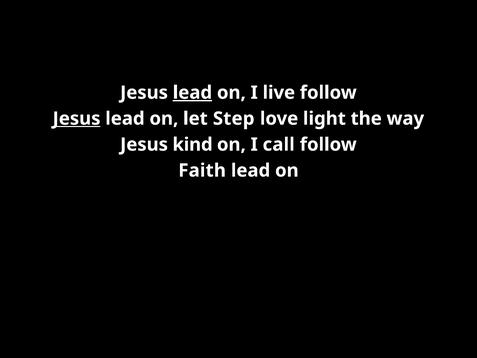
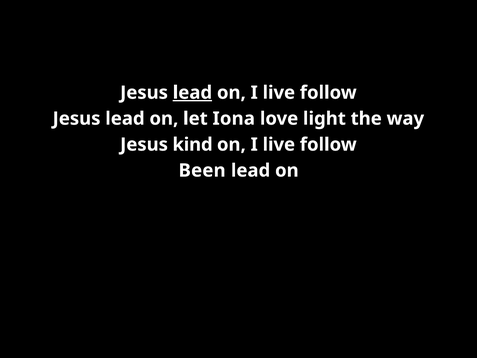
Jesus underline: present -> none (77, 119)
Step: Step -> Iona (234, 119)
call: call -> live (279, 144)
Faith: Faith -> Been (202, 170)
